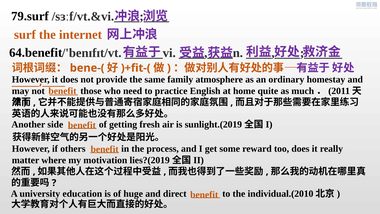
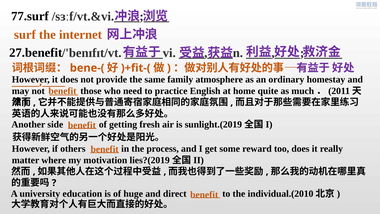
79.surf: 79.surf -> 77.surf (30, 16)
64.benefit: 64.benefit -> 27.benefit (36, 53)
